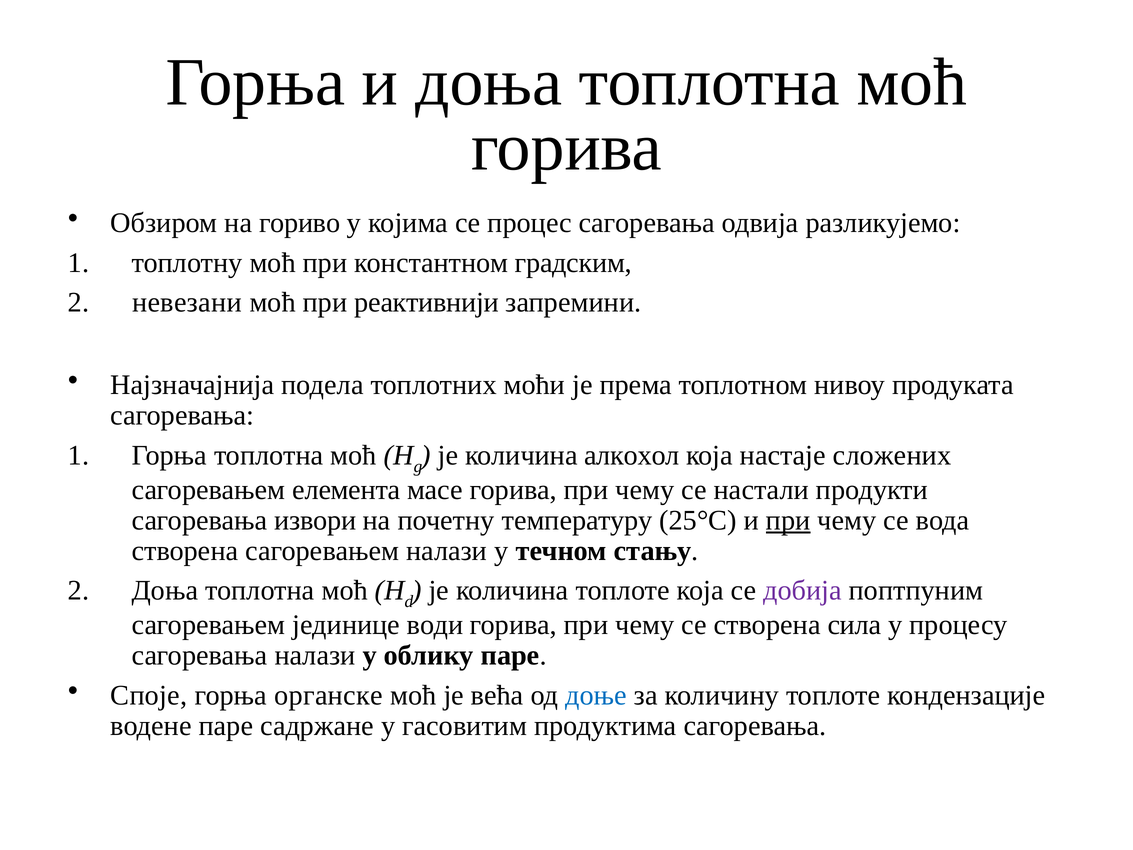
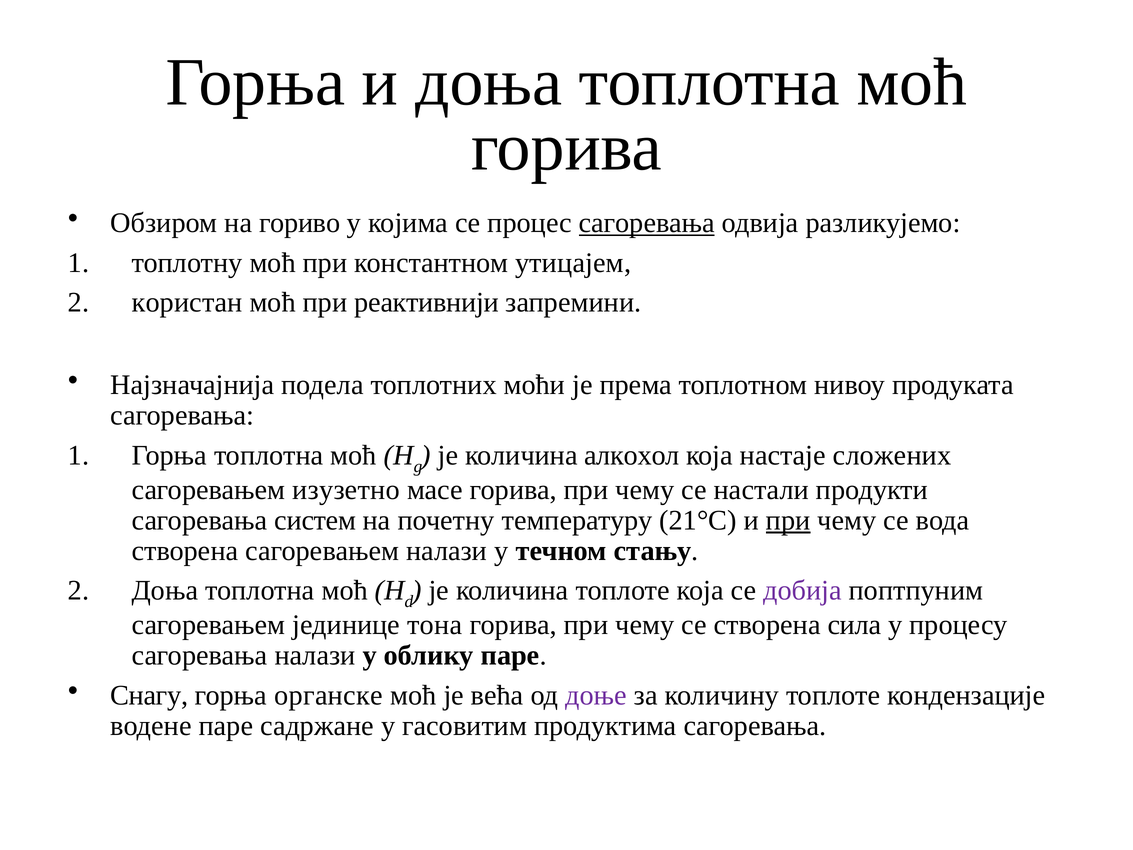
сагоревања underline: none -> present (647, 223)
градским: градским -> утицајем (573, 263)
невезани: невезани -> користан (187, 302)
елемента: елемента -> изузетно (346, 490)
извори: извори -> систем (315, 520)
25°С: 25°С -> 21°С (698, 520)
води: води -> тона (435, 625)
Споје: Споје -> Снагу (149, 695)
доње colour: blue -> purple (596, 695)
